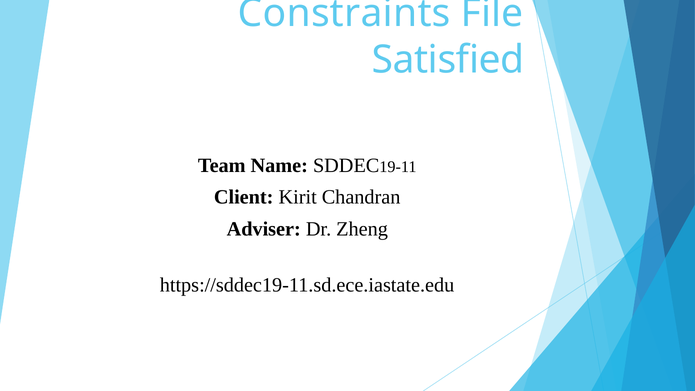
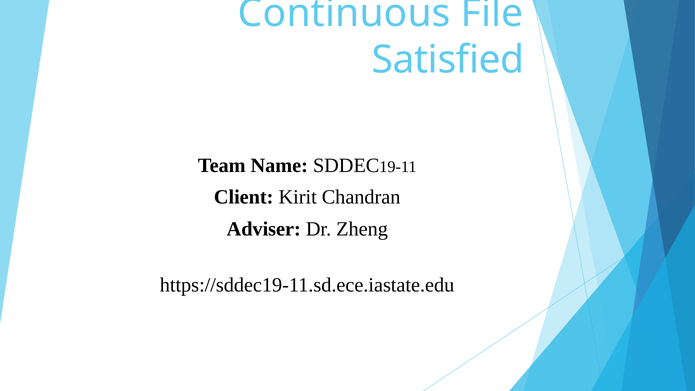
Constraints: Constraints -> Continuous (344, 13)
